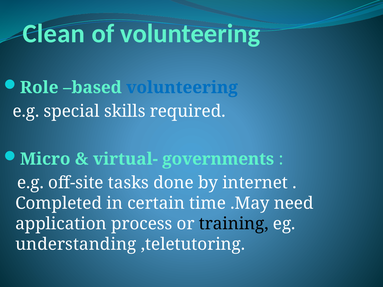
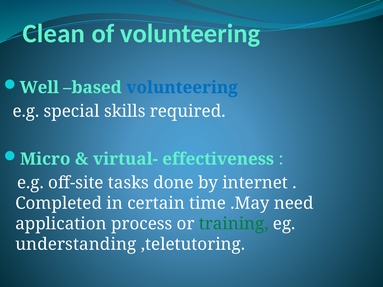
Role: Role -> Well (39, 88)
governments: governments -> effectiveness (218, 159)
training colour: black -> green (234, 224)
